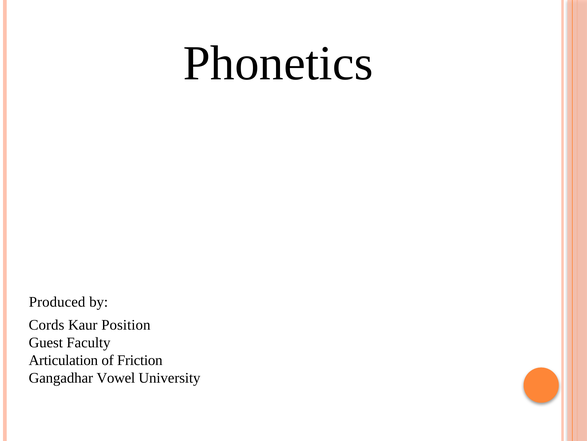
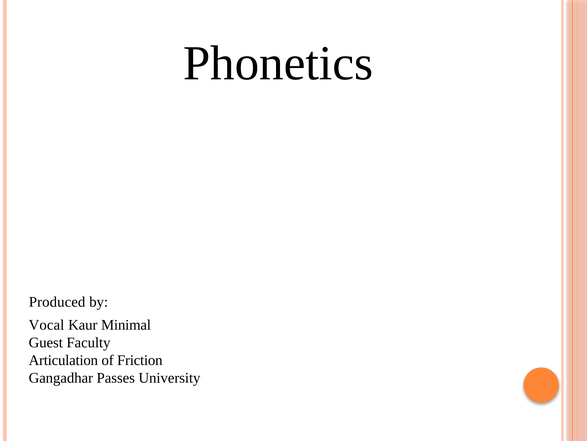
Cords: Cords -> Vocal (47, 325)
Position: Position -> Minimal (126, 325)
Vowel: Vowel -> Passes (116, 377)
